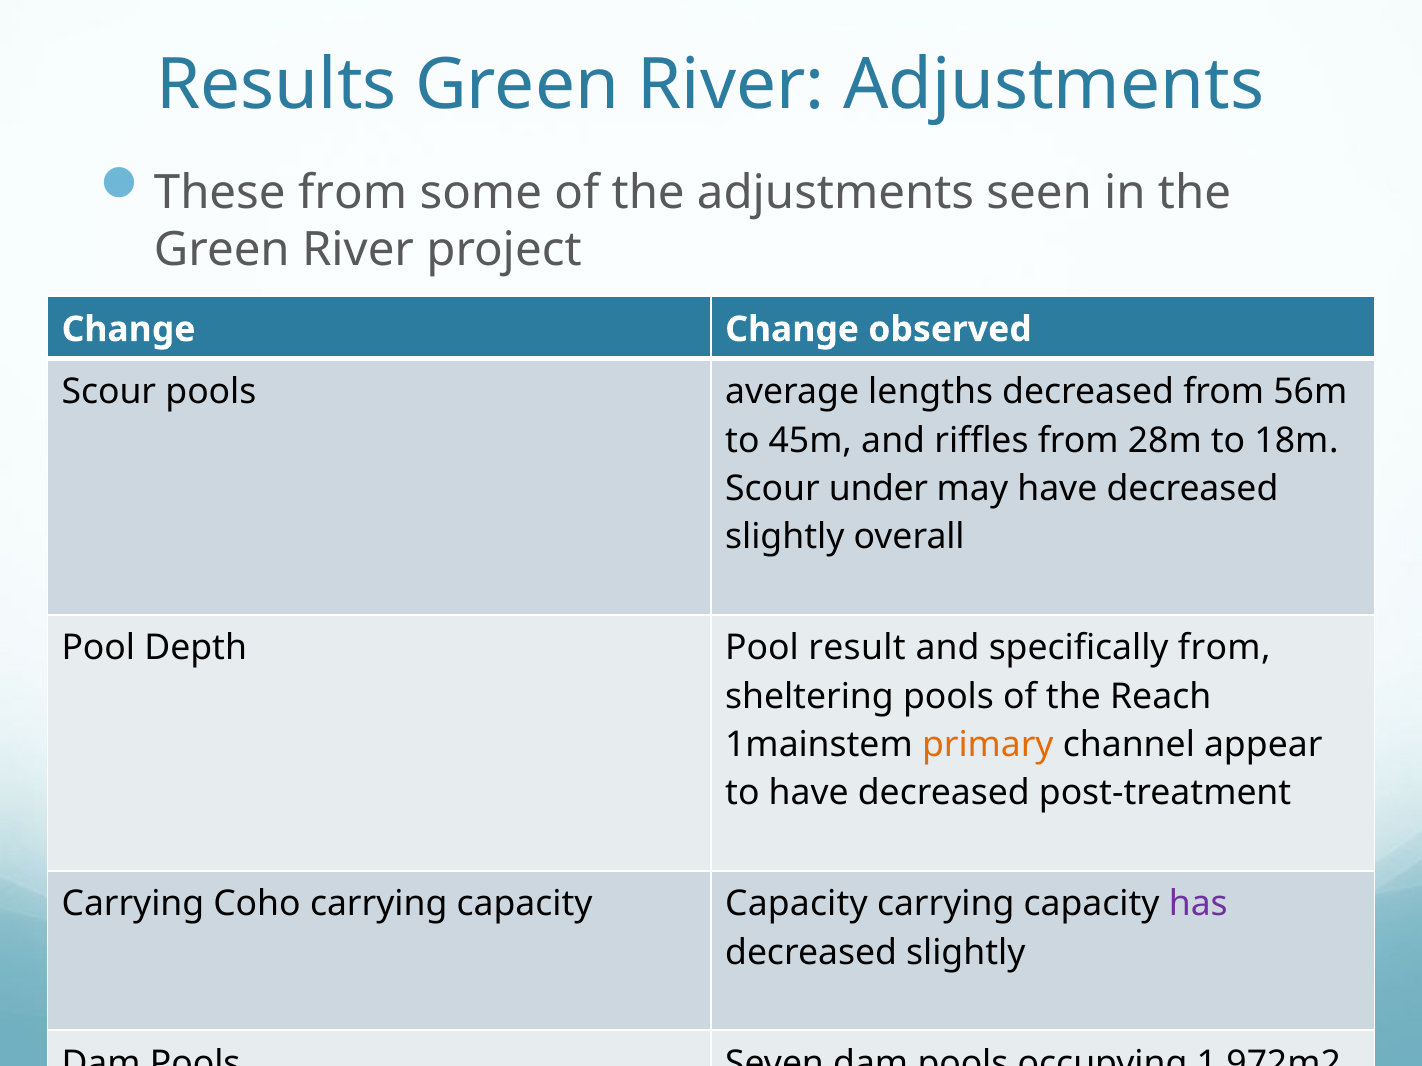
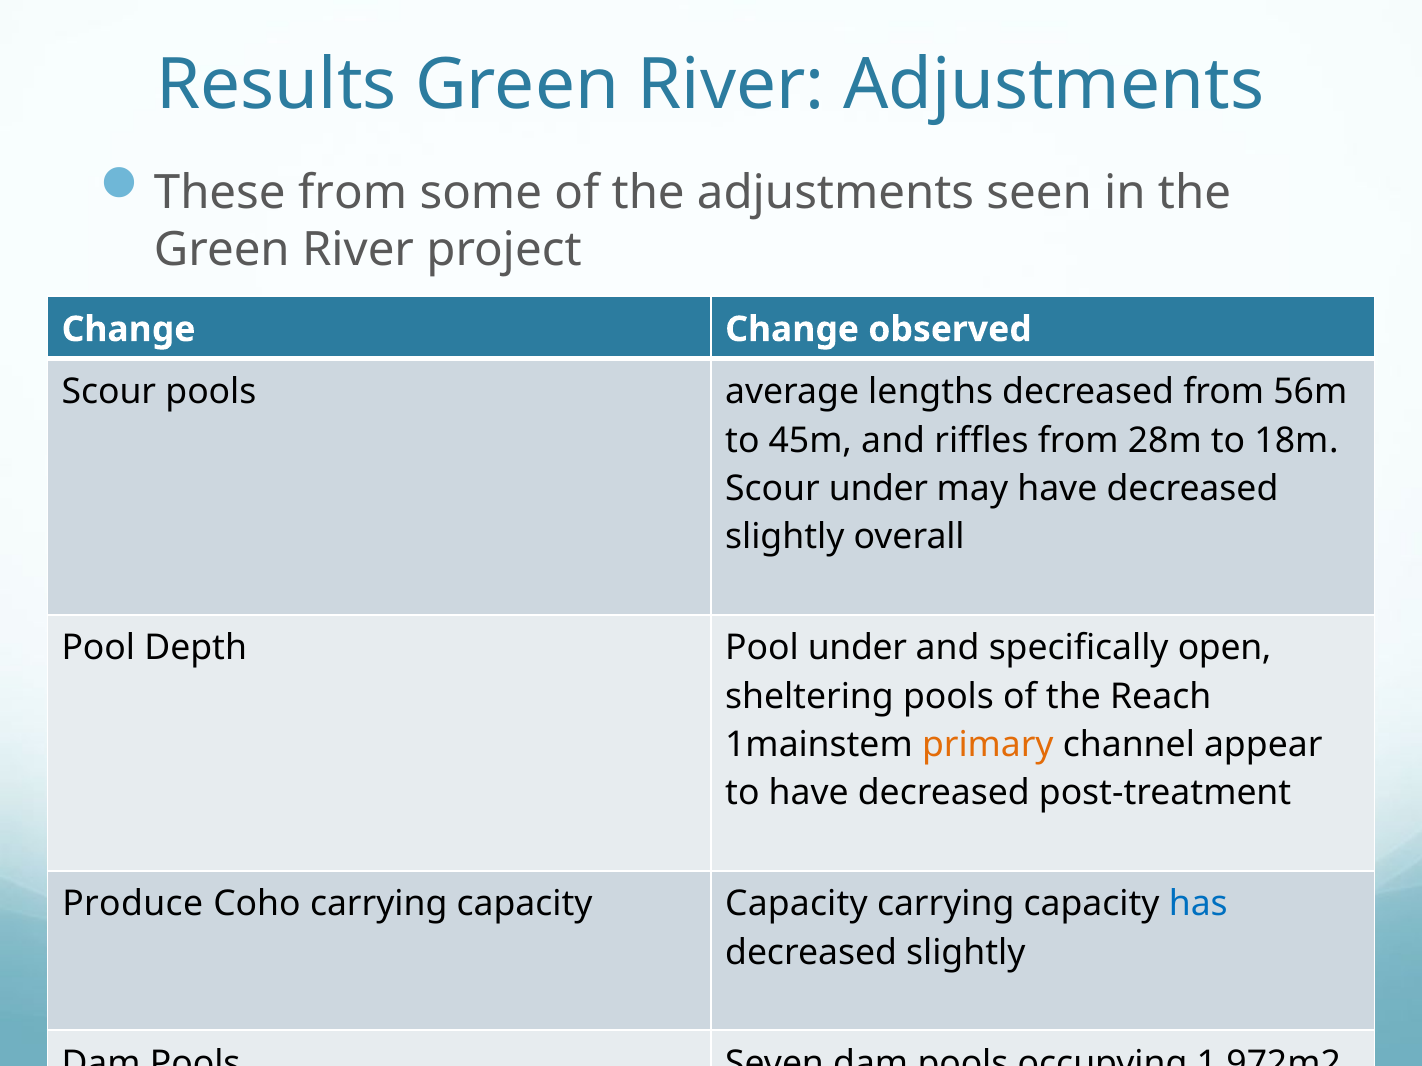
Pool result: result -> under (857, 648)
specifically from: from -> open (1225, 648)
Carrying: Carrying -> Produce (133, 904)
has colour: purple -> blue (1198, 904)
